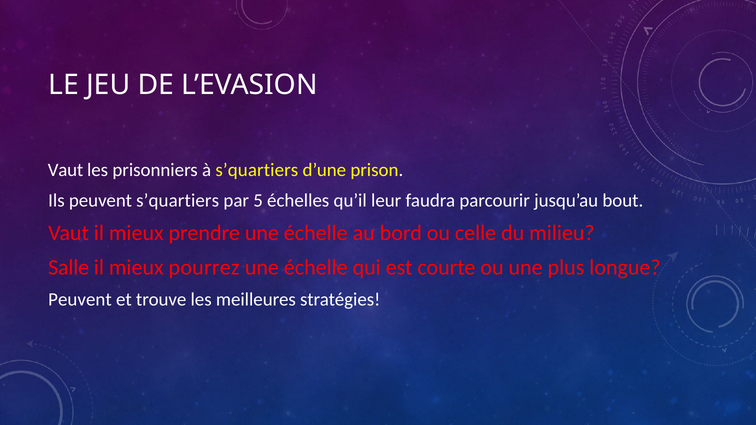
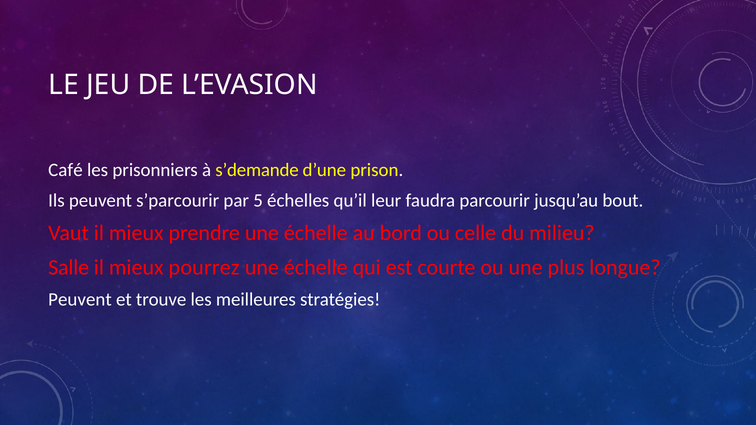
Vaut: Vaut -> Café (65, 170)
à s’quartiers: s’quartiers -> s’demande (257, 170)
peuvent s’quartiers: s’quartiers -> s’parcourir (178, 201)
